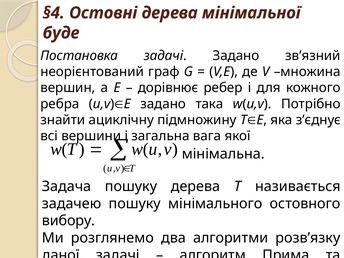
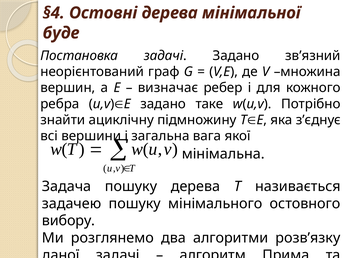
дорівнює: дорівнює -> визначає (168, 88)
така: така -> таке (209, 104)
